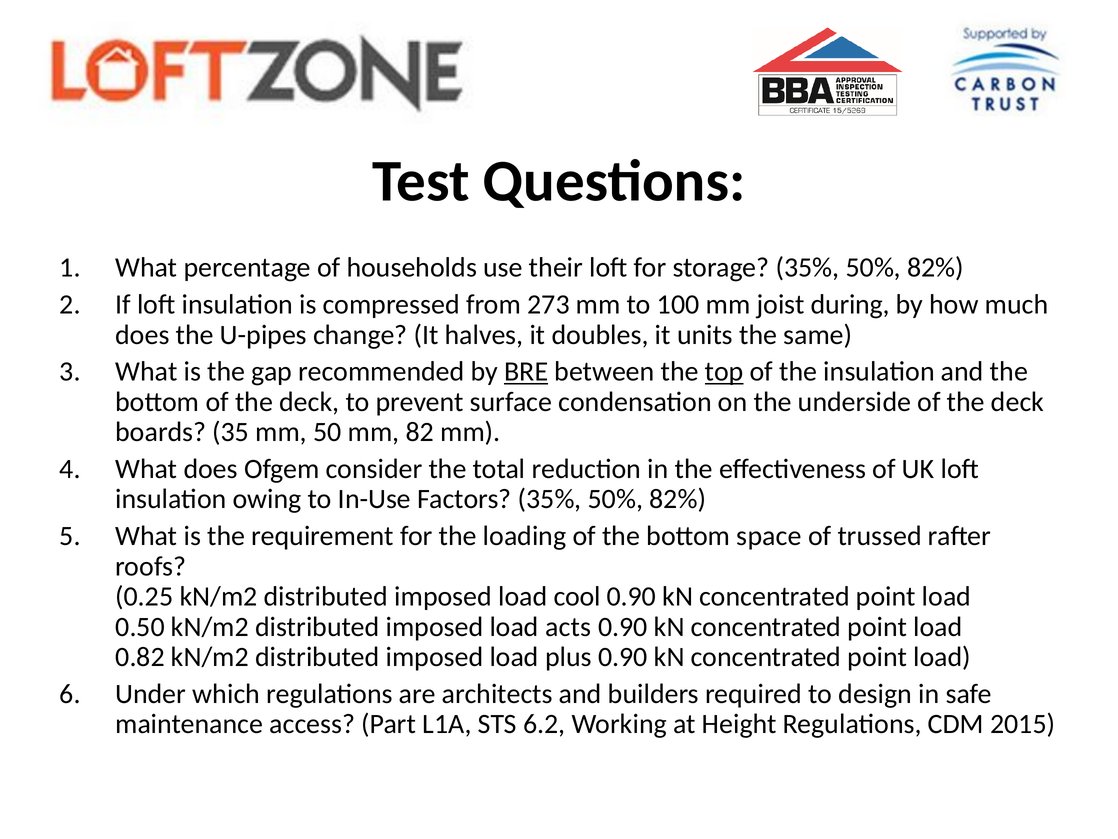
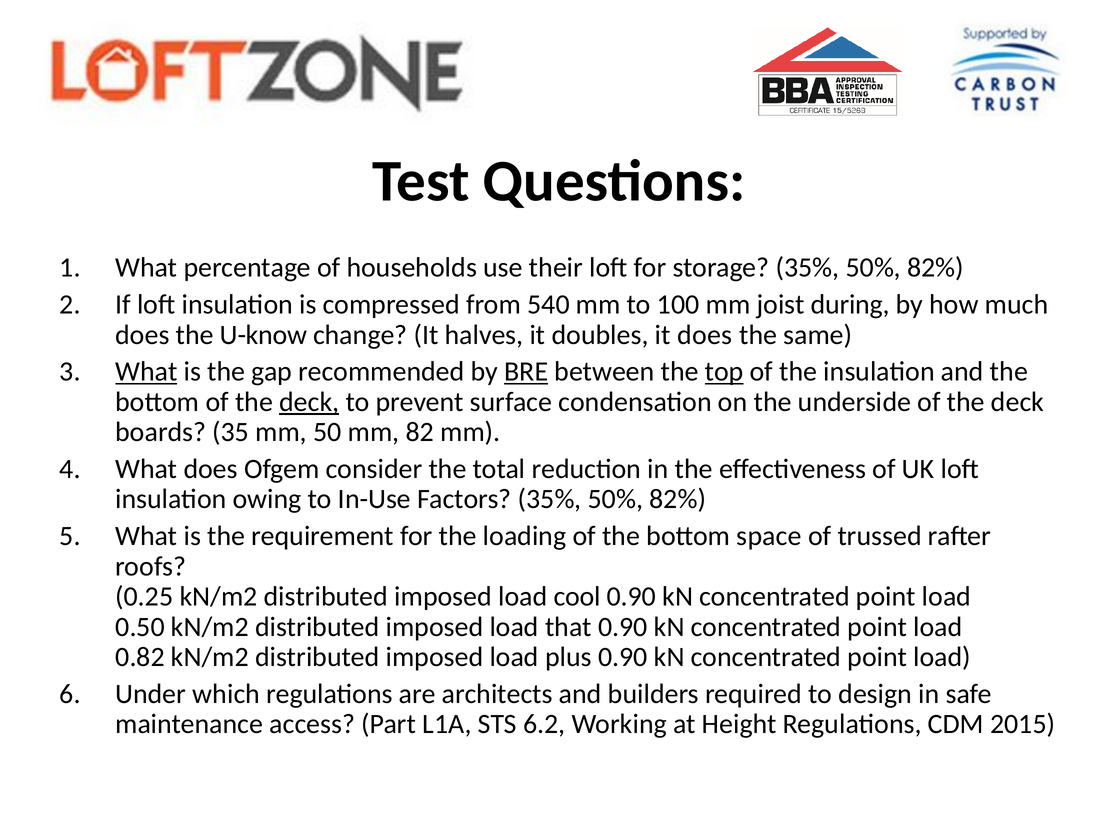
273: 273 -> 540 (548, 304)
U-pipes: U-pipes -> U-know (264, 335)
it units: units -> does (705, 335)
What underline: none -> present (146, 371)
deck underline: none -> present (309, 402)
acts: acts -> that (568, 626)
